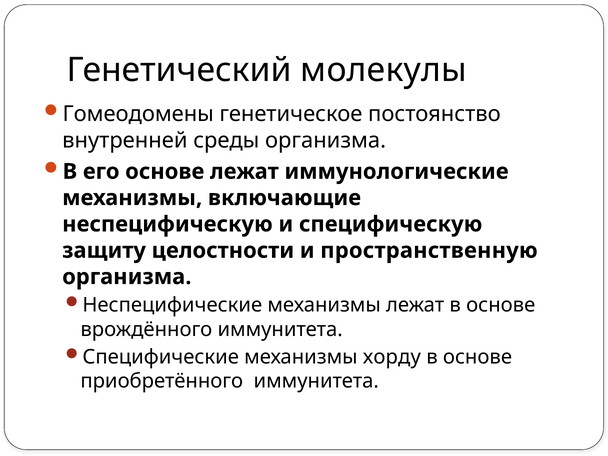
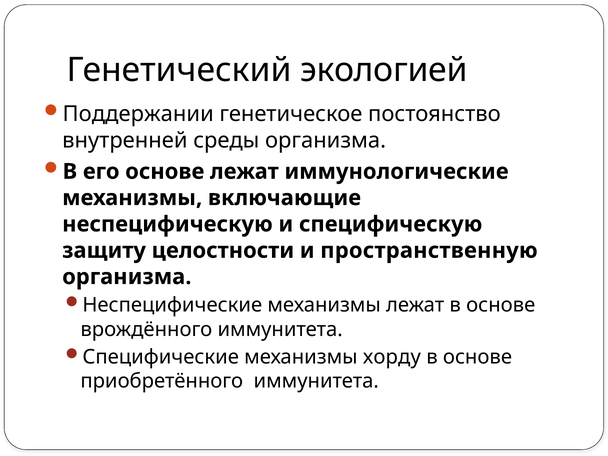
молекулы: молекулы -> экологией (384, 70)
Гомеодомены: Гомеодомены -> Поддержании (138, 114)
